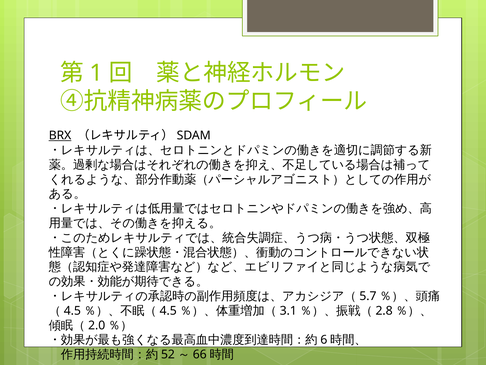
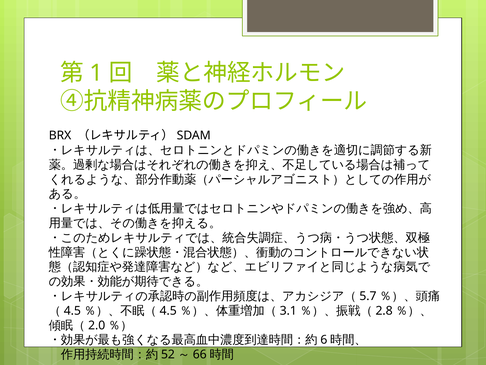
BRX underline: present -> none (60, 135)
